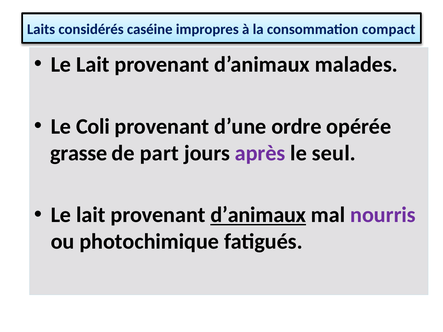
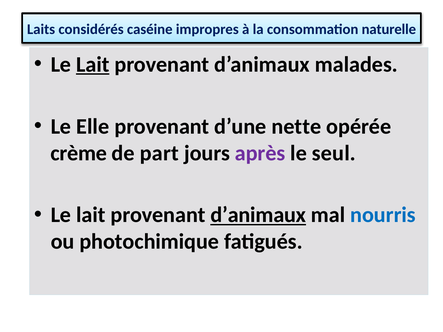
compact: compact -> naturelle (389, 29)
Lait underline: none -> present (93, 65)
Coli: Coli -> Elle (93, 127)
ordre: ordre -> nette (296, 127)
grasse: grasse -> crème (79, 153)
nourris colour: purple -> blue (383, 215)
